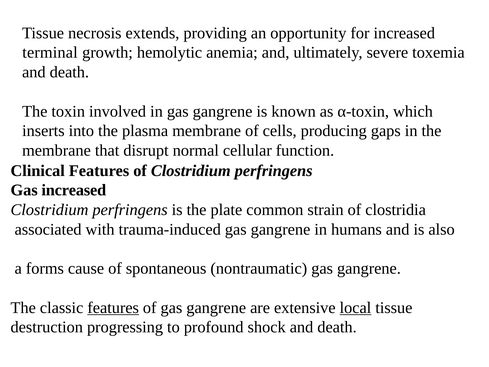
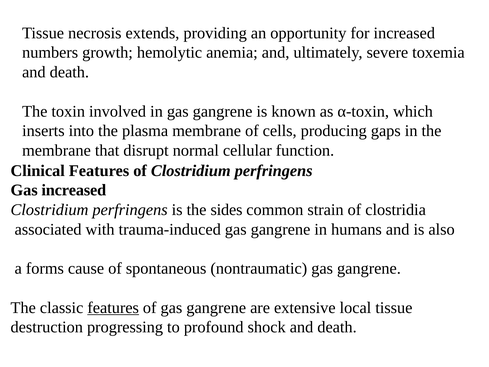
terminal: terminal -> numbers (50, 53)
plate: plate -> sides (226, 210)
local underline: present -> none (355, 307)
